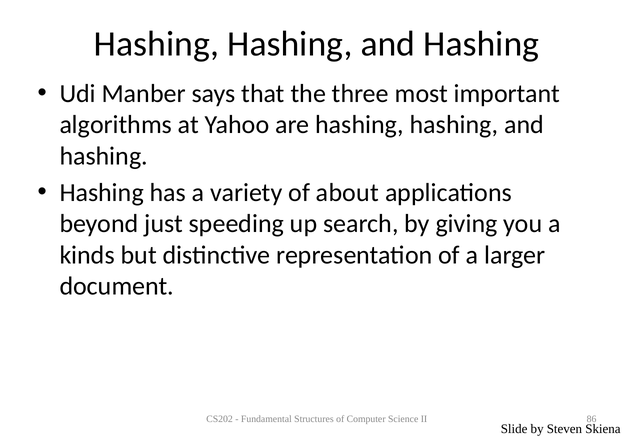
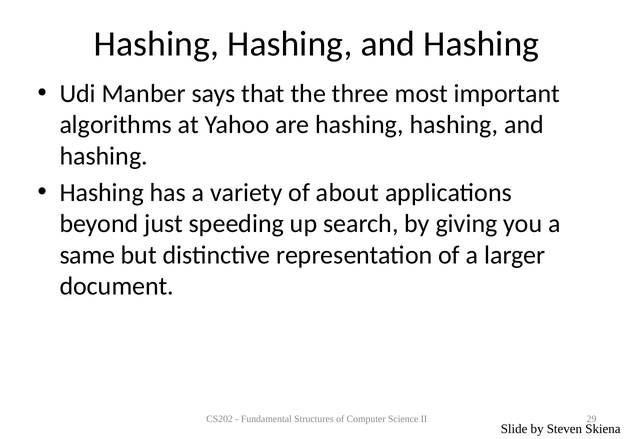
kinds: kinds -> same (87, 255)
86: 86 -> 29 (592, 419)
